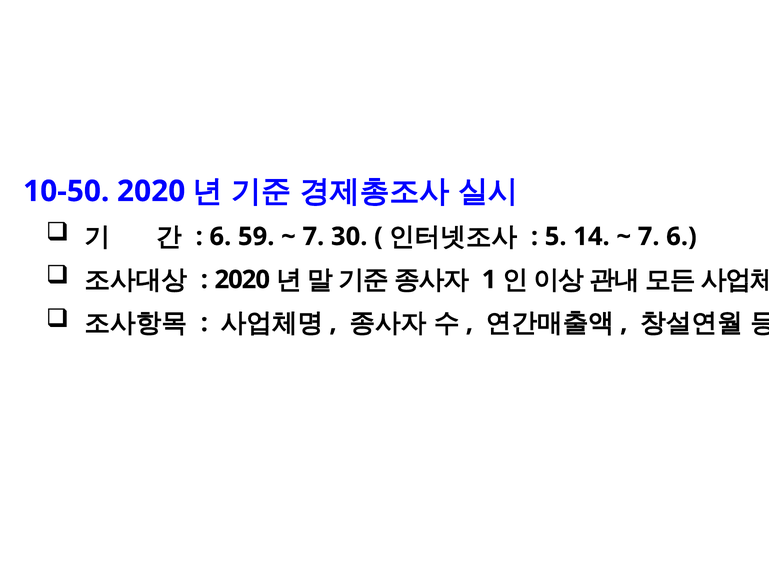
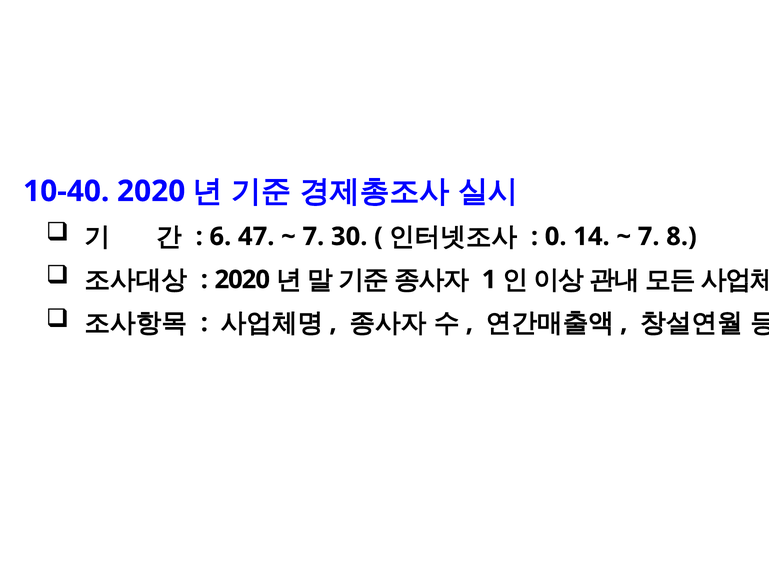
10-50: 10-50 -> 10-40 (66, 191)
59: 59 -> 47 (256, 236)
5: 5 -> 0 (556, 236)
7 6: 6 -> 8 (681, 236)
